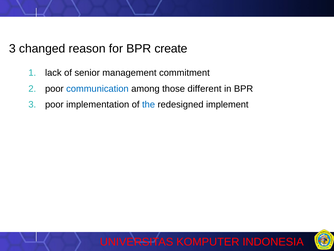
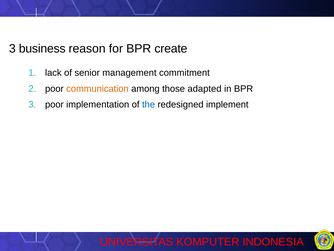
changed: changed -> business (42, 49)
communication colour: blue -> orange (97, 89)
different: different -> adapted (205, 89)
